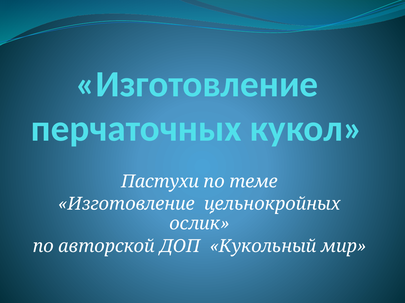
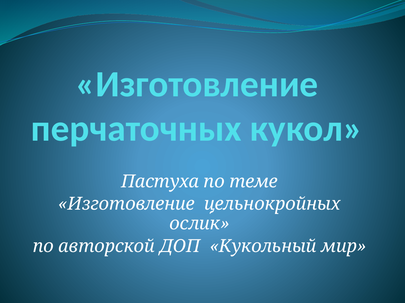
Пастухи: Пастухи -> Пастуха (160, 182)
